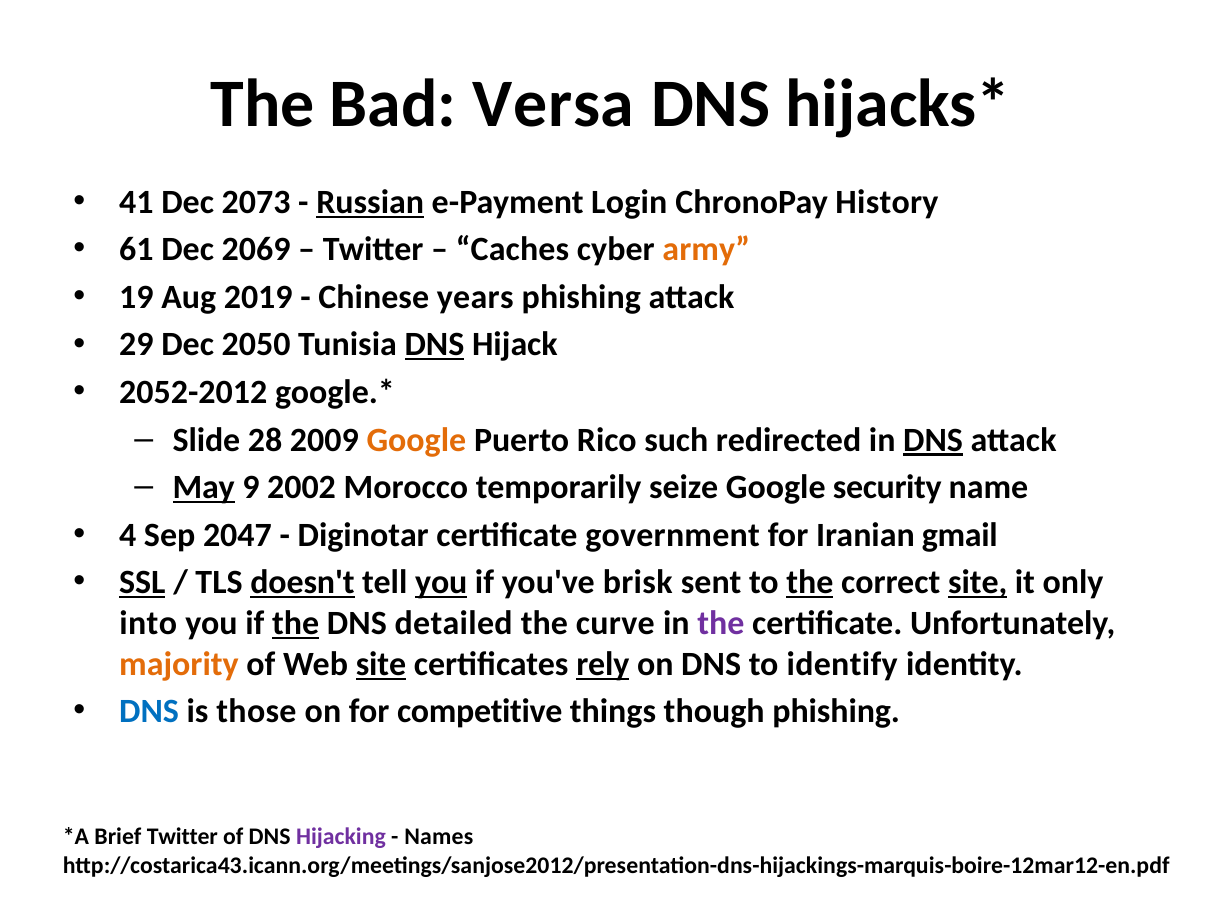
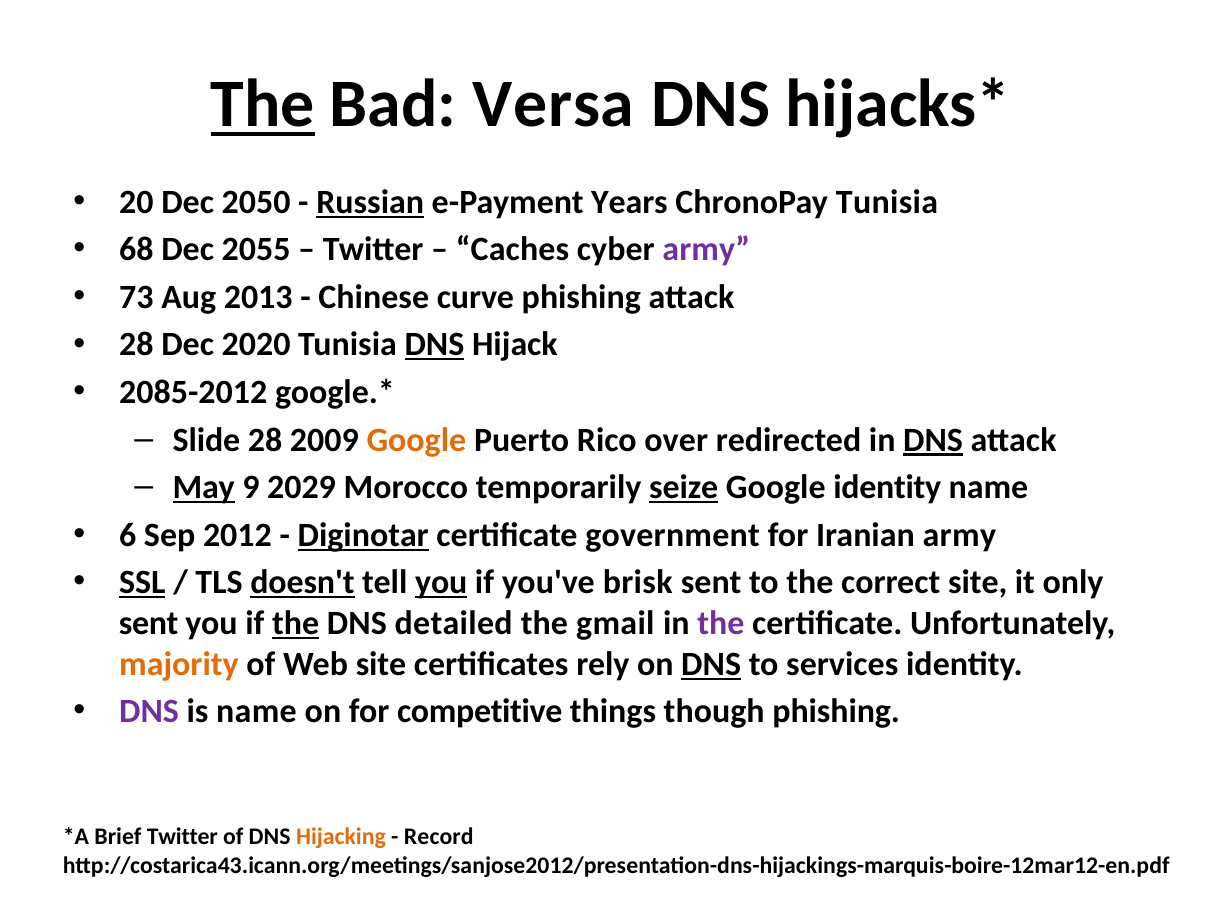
The underline: none -> present (263, 105)
41: 41 -> 20 (136, 202)
2073: 2073 -> 2050 (256, 202)
Login: Login -> Years (629, 202)
ChronoPay History: History -> Tunisia (887, 202)
61: 61 -> 68 (136, 249)
2069: 2069 -> 2055 (256, 249)
army colour: orange -> purple (706, 249)
19: 19 -> 73 (136, 297)
2019: 2019 -> 2013 (258, 297)
years: years -> curve (475, 297)
29: 29 -> 28 (136, 345)
2050: 2050 -> 2020 (256, 345)
2052-2012: 2052-2012 -> 2085-2012 (193, 392)
such: such -> over (676, 440)
2002: 2002 -> 2029 (301, 487)
seize underline: none -> present (684, 487)
Google security: security -> identity (887, 487)
4: 4 -> 6 (128, 535)
2047: 2047 -> 2012 (237, 535)
Diginotar underline: none -> present (363, 535)
Iranian gmail: gmail -> army (959, 535)
the underline: present -> none (810, 582)
site underline: present -> none (978, 582)
into: into -> sent (149, 623)
curve: curve -> gmail (615, 623)
site underline: present -> none (381, 664)
rely underline: present -> none (603, 664)
DNS underline: none -> present (711, 664)
identify: identify -> services (842, 664)
DNS colour: blue -> purple (149, 711)
is those: those -> name (256, 711)
Hijacking colour: purple -> orange (341, 837)
Names: Names -> Record (439, 837)
